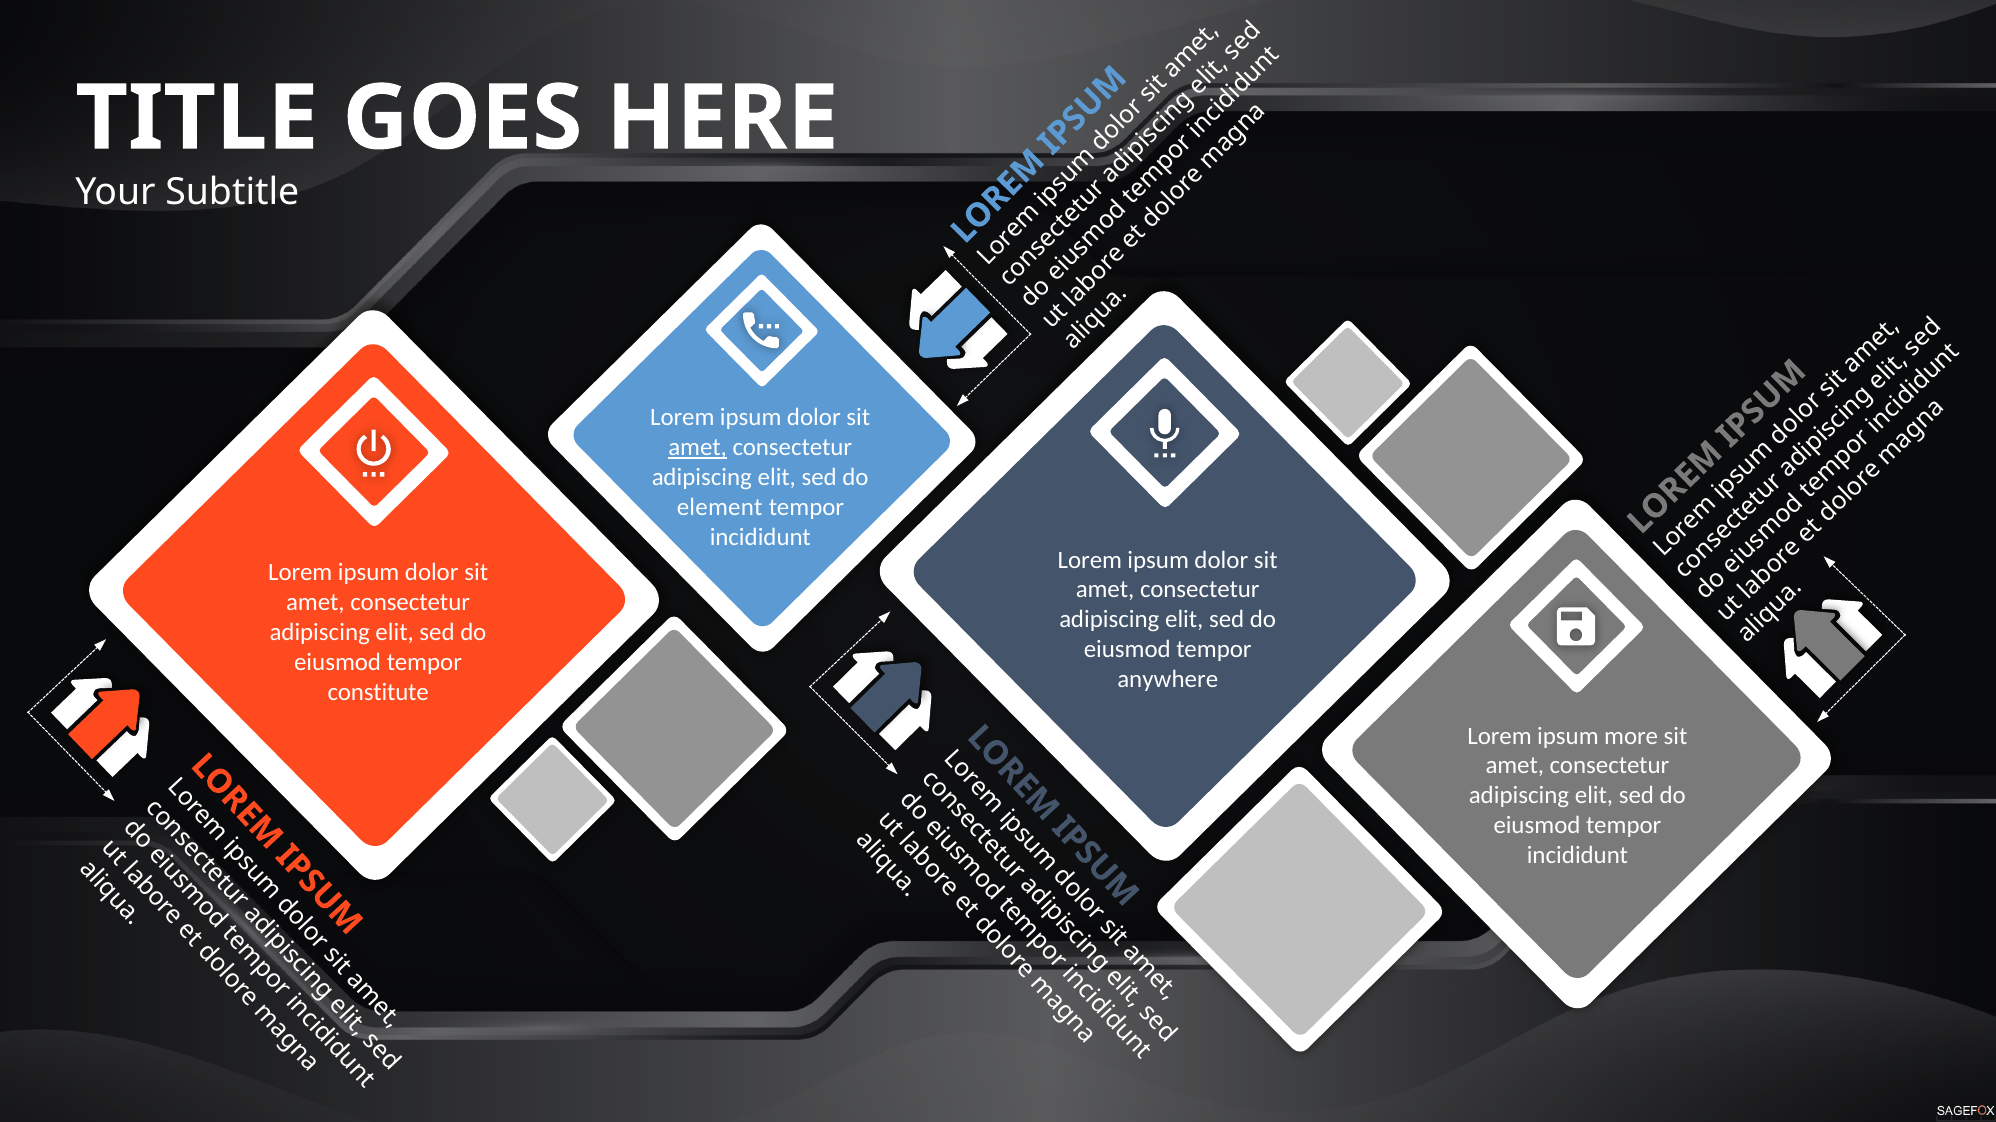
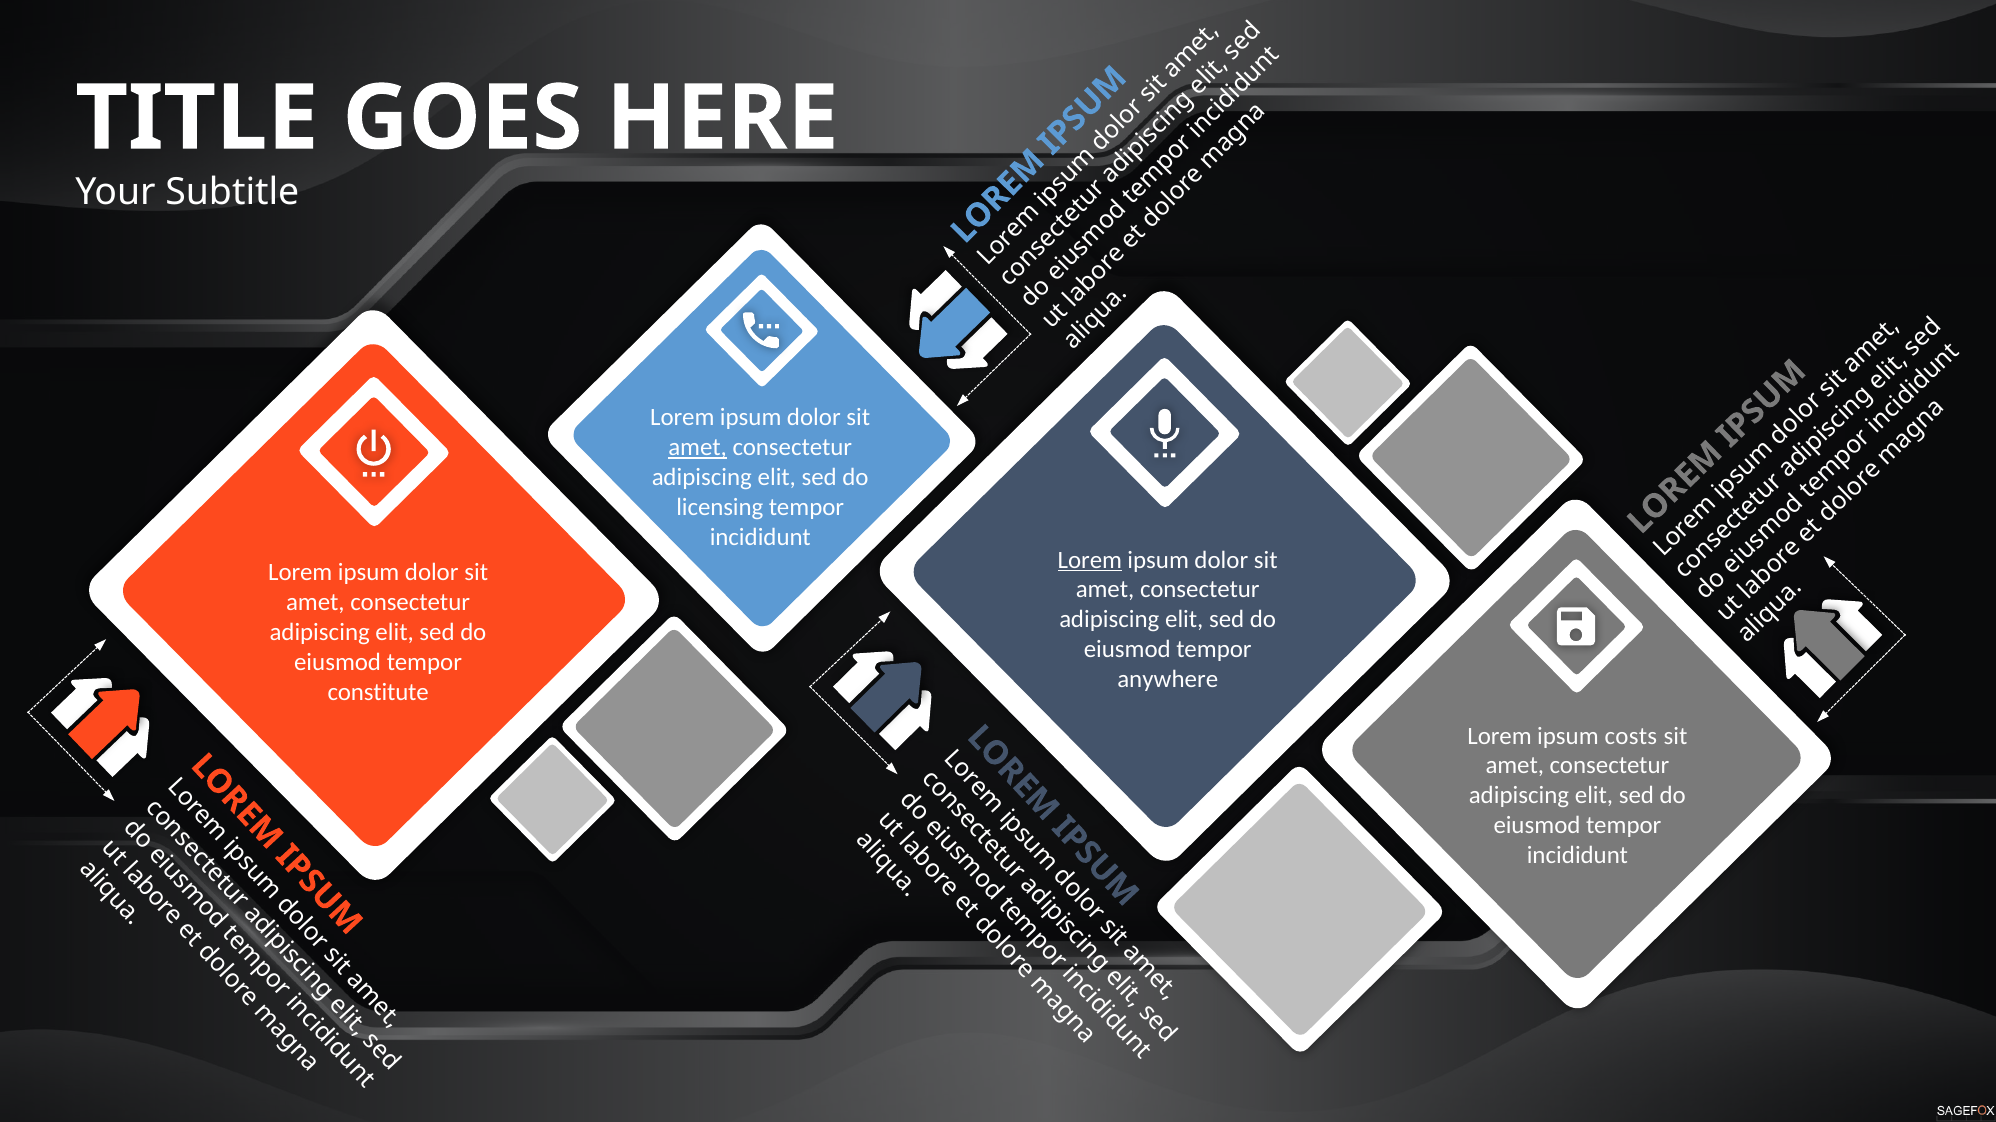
element: element -> licensing (720, 507)
Lorem underline: none -> present (1090, 560)
more: more -> costs (1631, 736)
